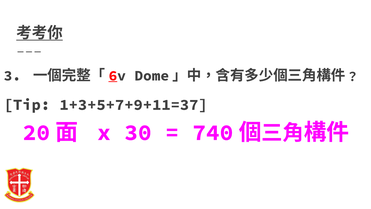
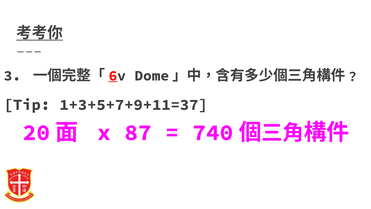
30: 30 -> 87 (138, 132)
